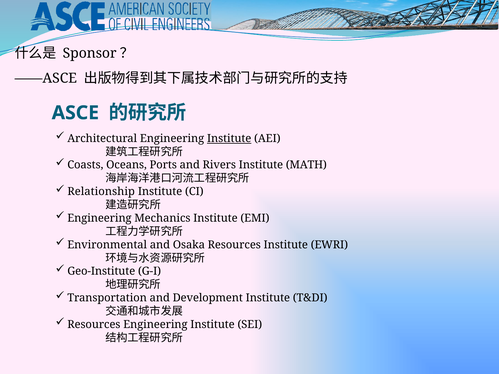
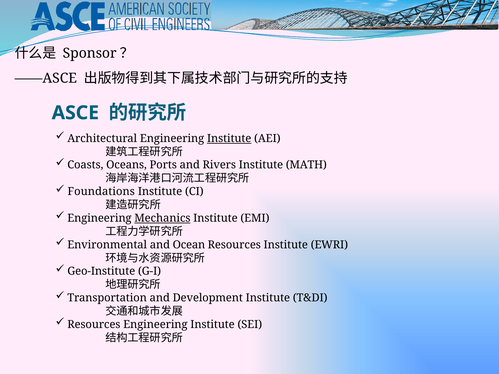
Relationship: Relationship -> Foundations (101, 192)
Mechanics underline: none -> present (162, 218)
Osaka: Osaka -> Ocean (189, 245)
